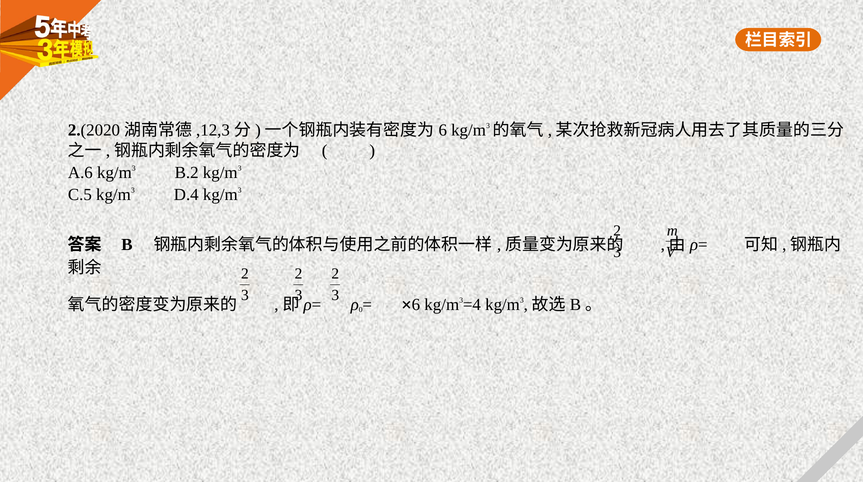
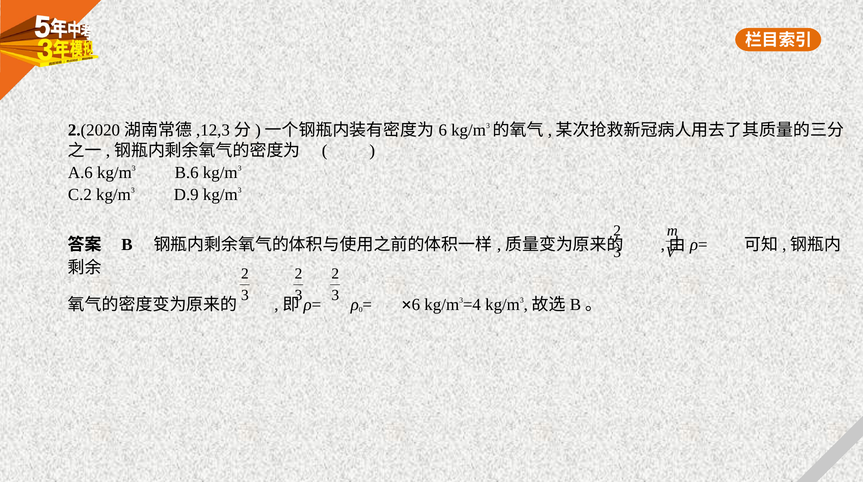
B.2: B.2 -> B.6 (187, 173)
C.5: C.5 -> C.2 (80, 195)
D.4: D.4 -> D.9 (186, 195)
